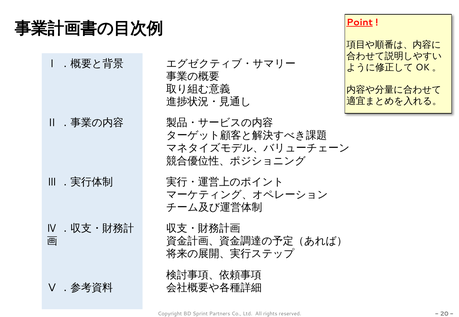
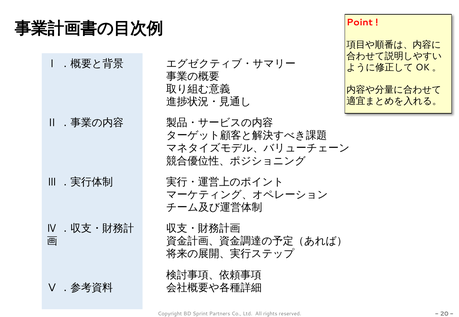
Point underline: present -> none (360, 22)
